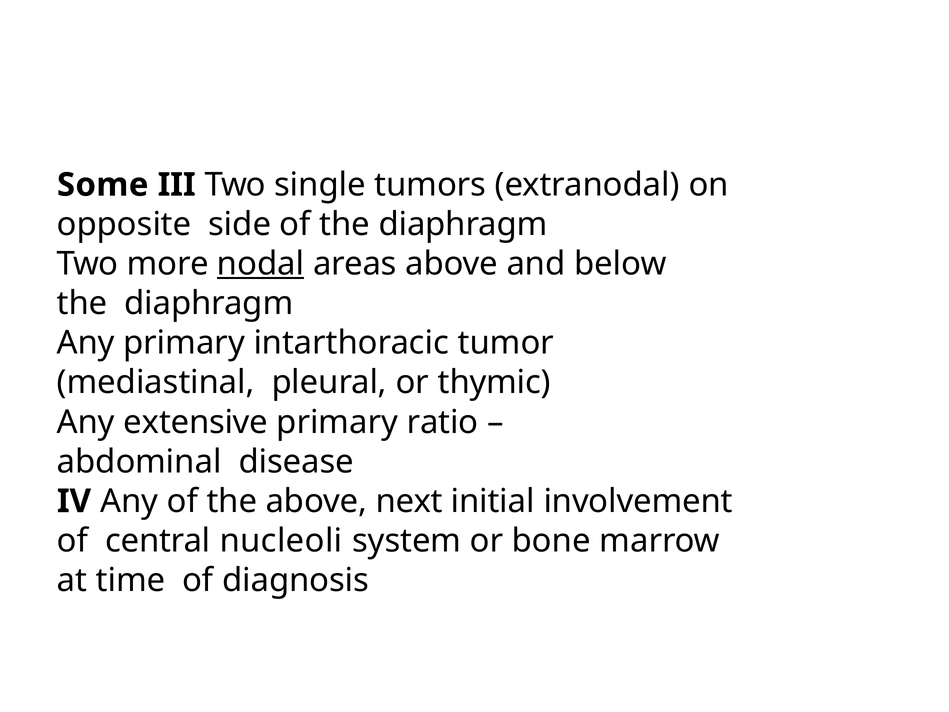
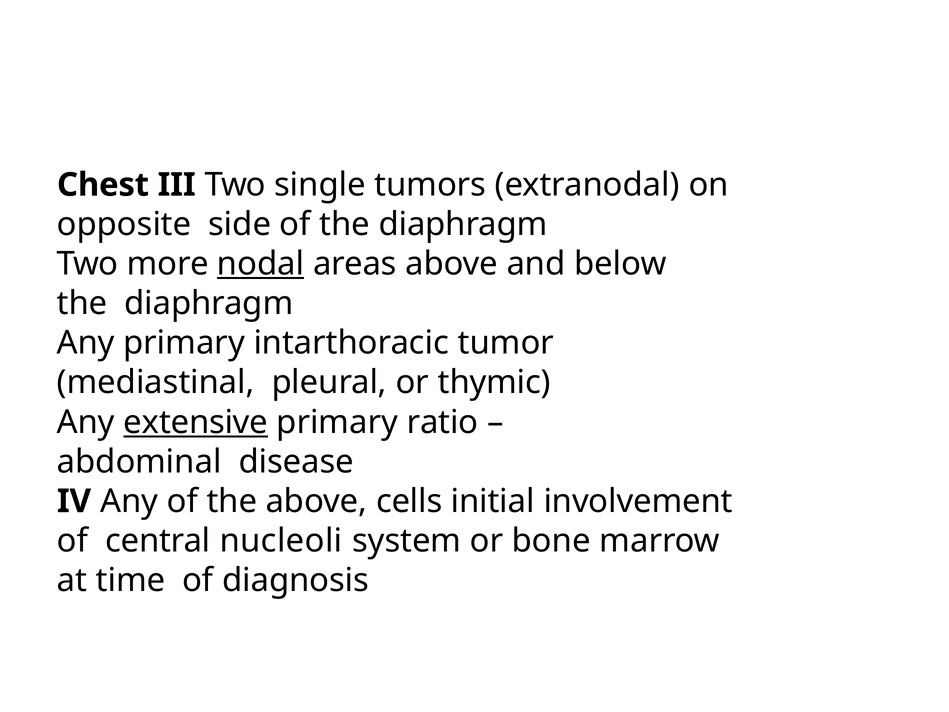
Some: Some -> Chest (103, 185)
extensive underline: none -> present (196, 422)
next: next -> cells (409, 501)
